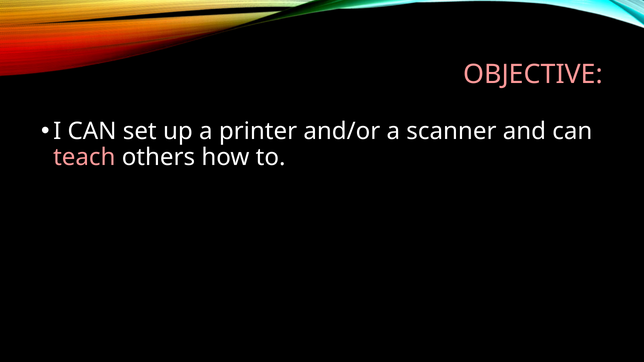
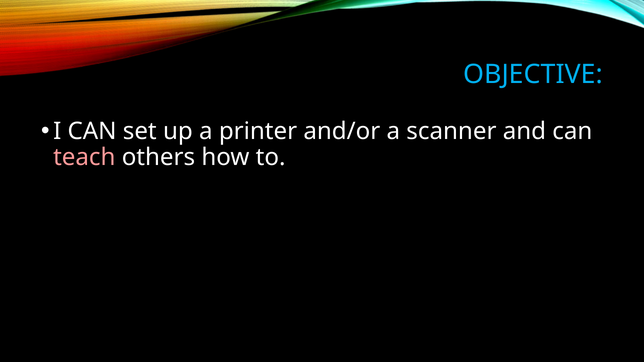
OBJECTIVE colour: pink -> light blue (533, 74)
